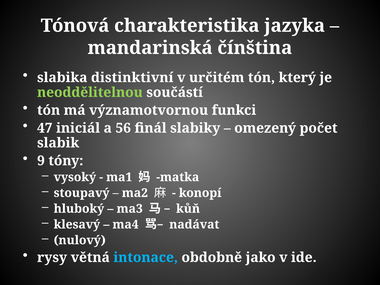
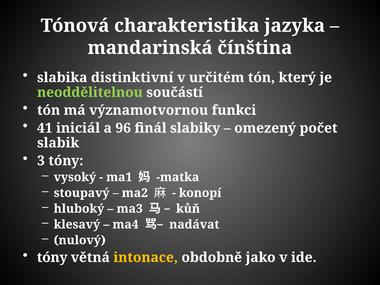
47: 47 -> 41 (45, 128)
56: 56 -> 96 (123, 128)
9: 9 -> 3 (41, 161)
rysy: rysy -> tóny (52, 257)
intonace colour: light blue -> yellow (146, 257)
